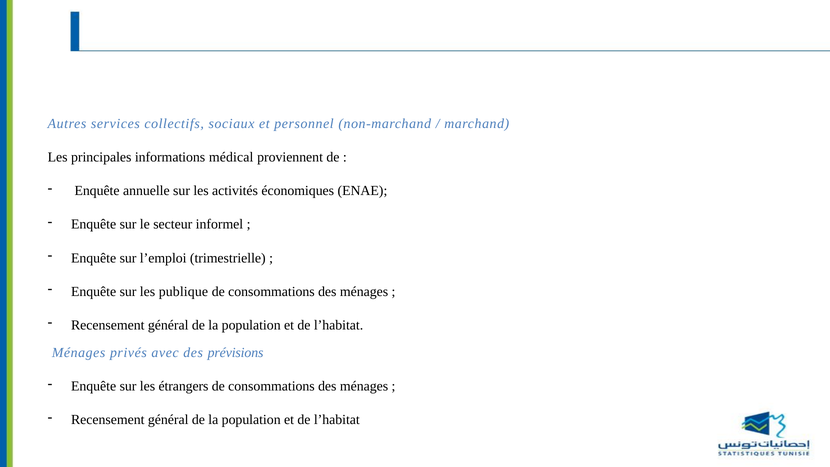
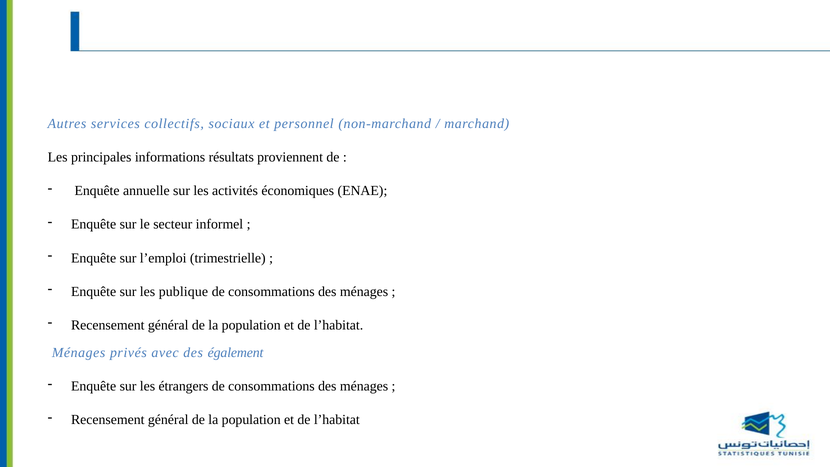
médical: médical -> résultats (231, 157)
prévisions: prévisions -> également (236, 353)
